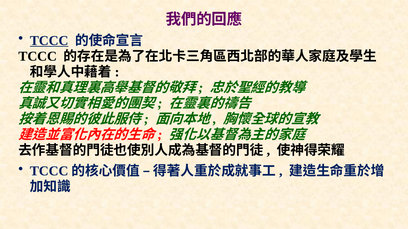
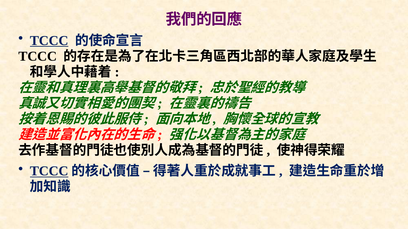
TCCC underline: none -> present (49, 172)
